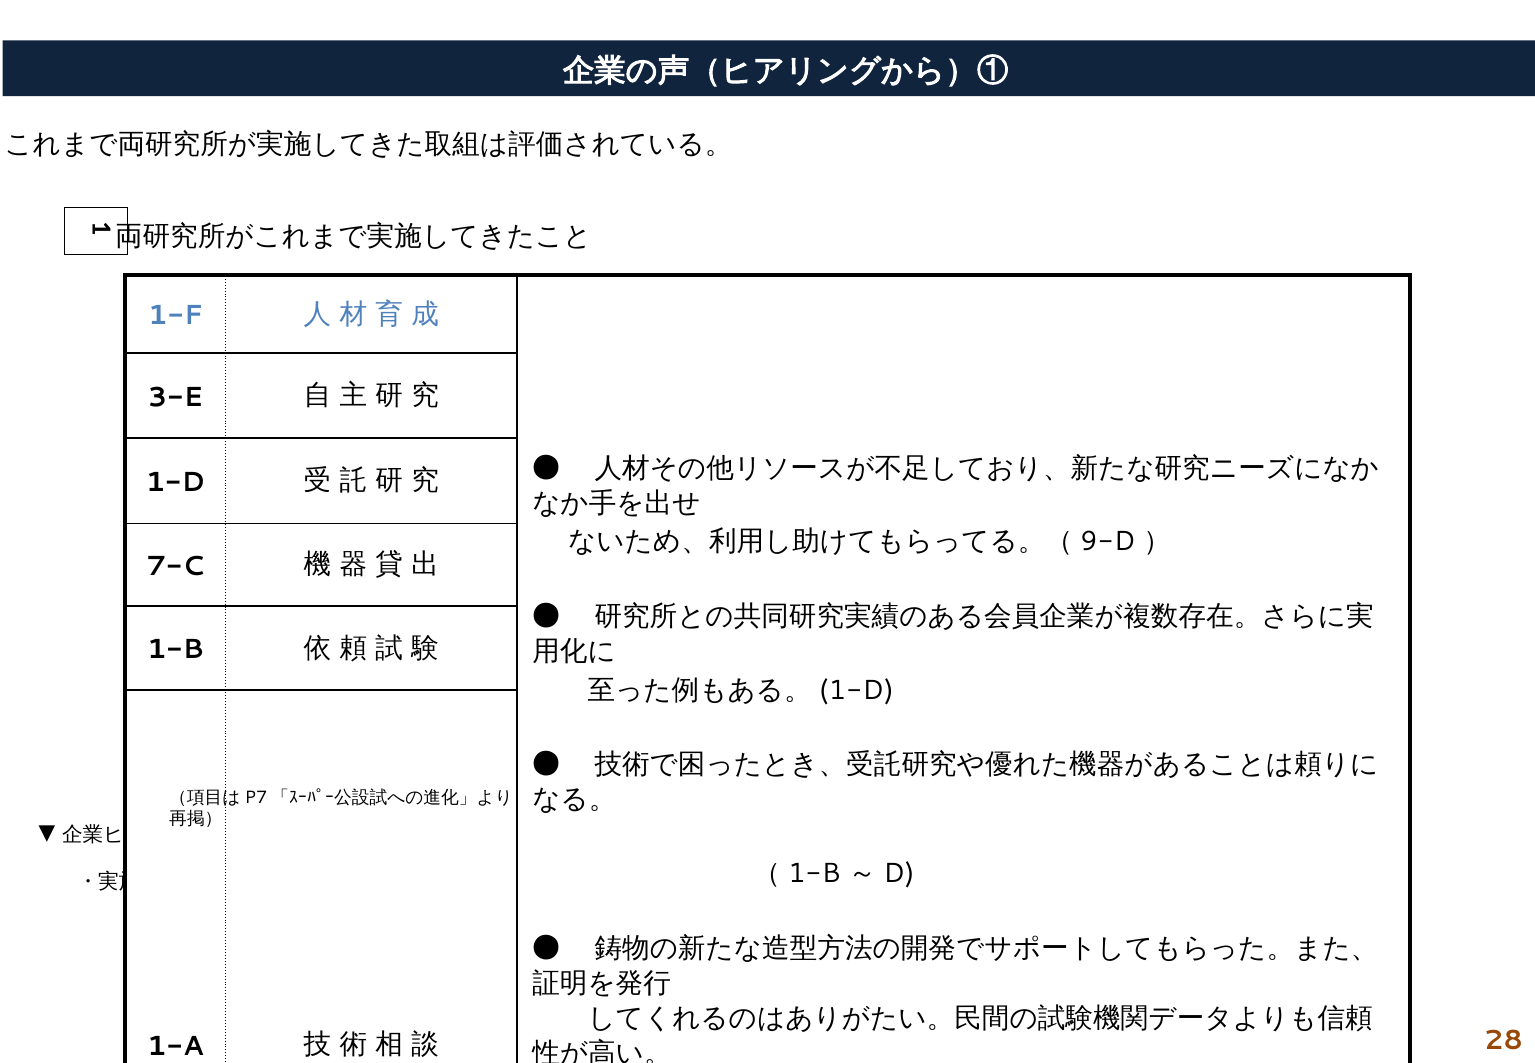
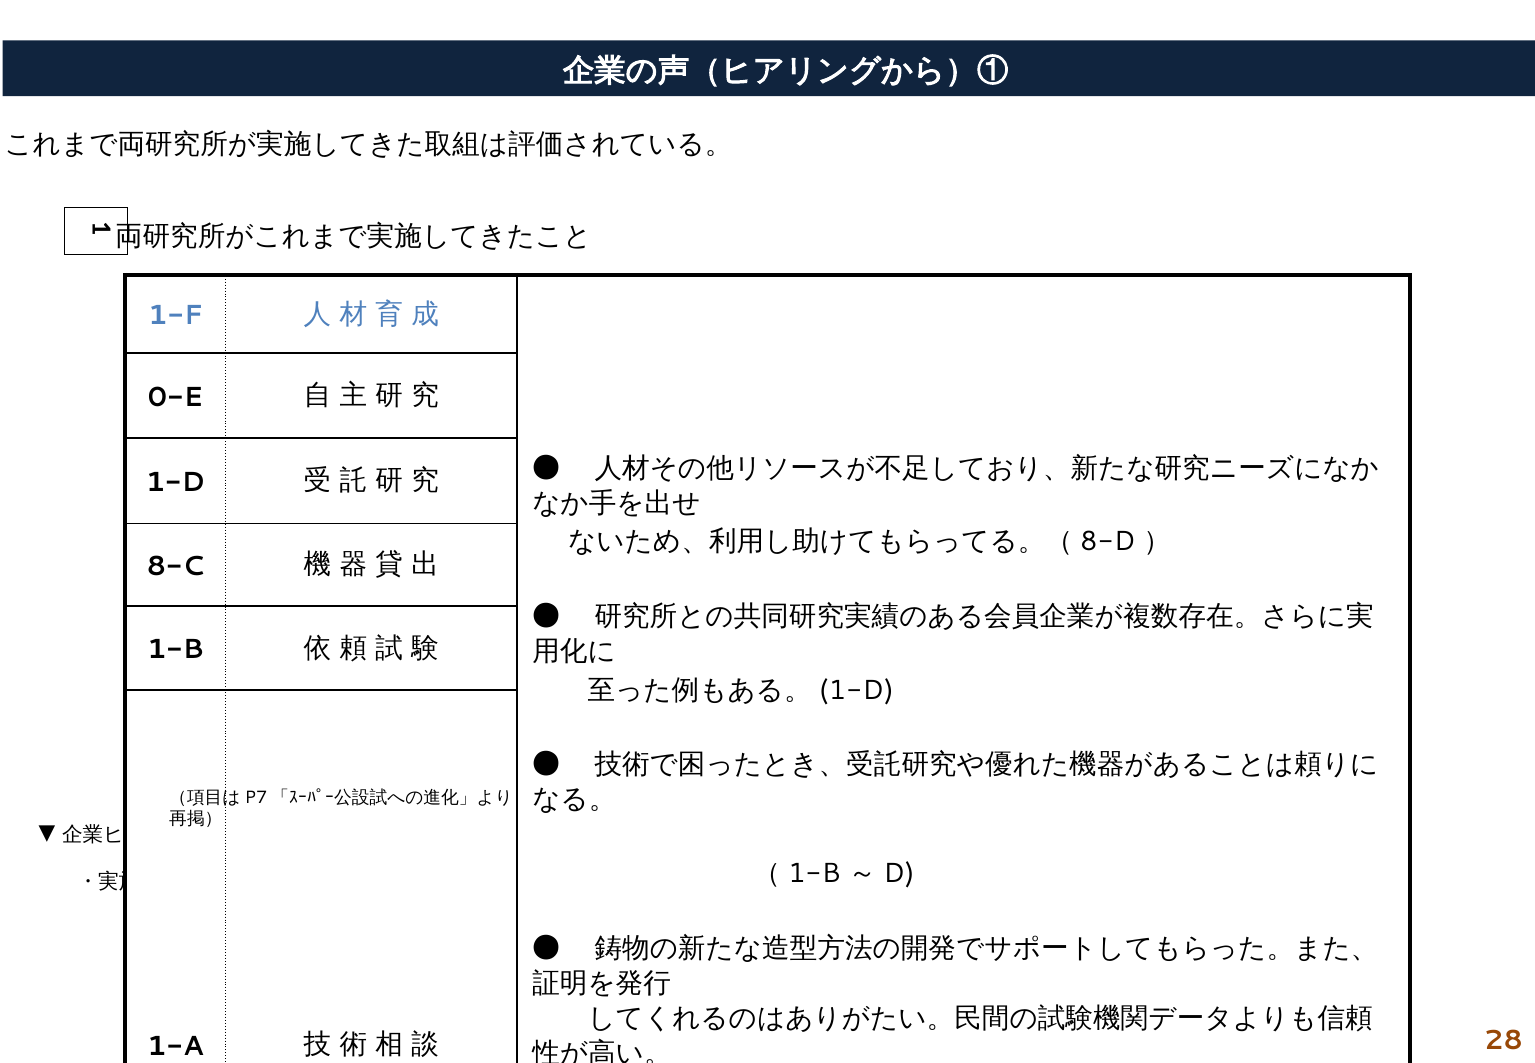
3-E: 3-E -> 0-E (175, 397)
9-D: 9-D -> 8-D (1108, 541)
7-C: 7-C -> 8-C (175, 566)
